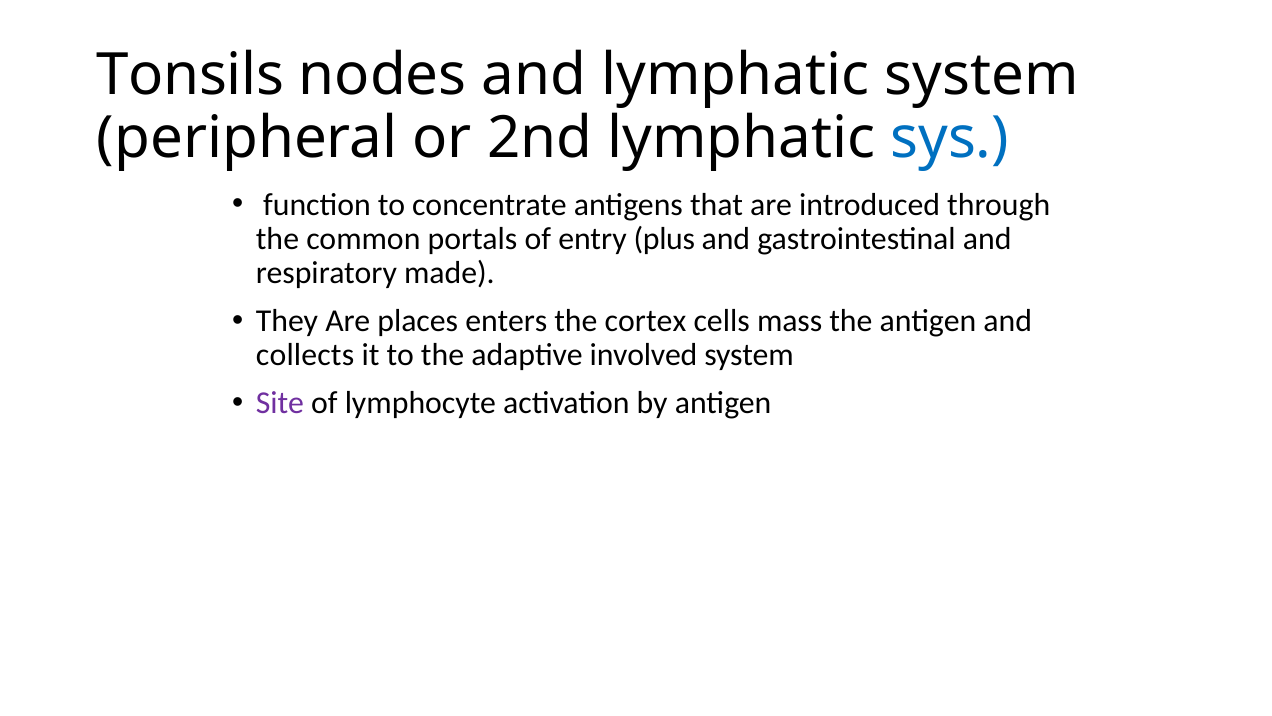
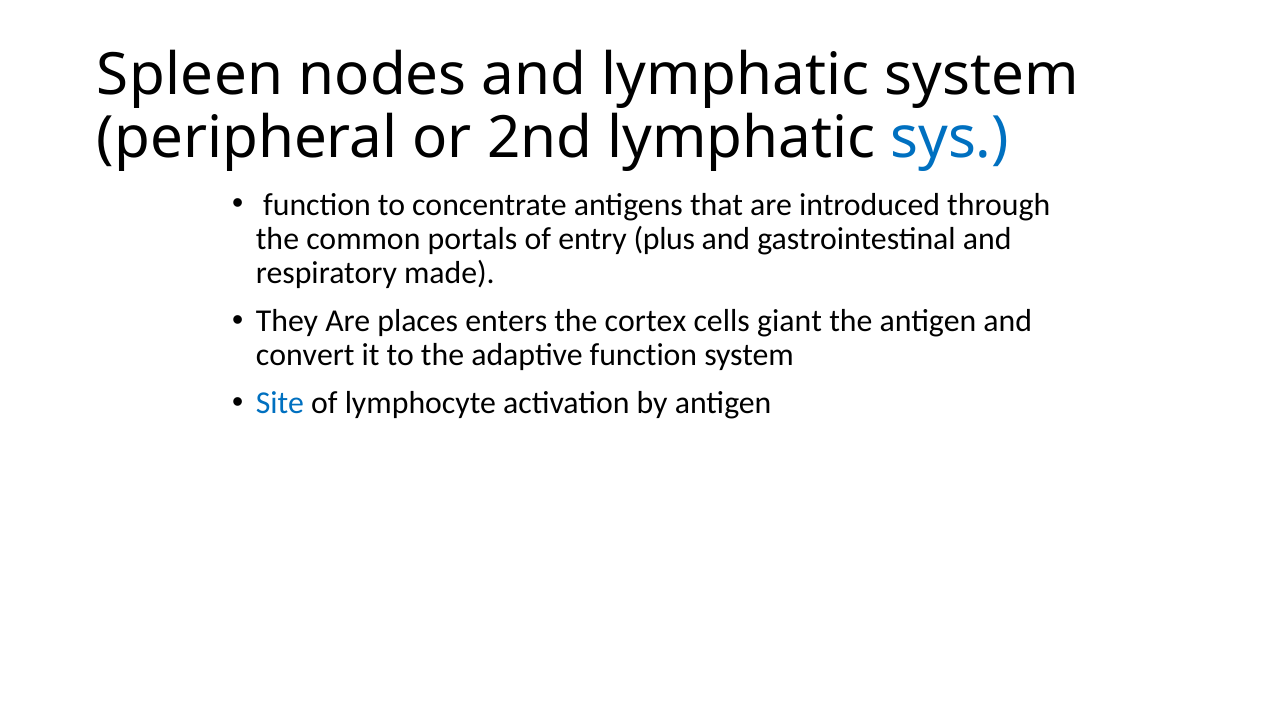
Tonsils: Tonsils -> Spleen (190, 75)
mass: mass -> giant (790, 321)
collects: collects -> convert (305, 355)
adaptive involved: involved -> function (643, 355)
Site colour: purple -> blue (280, 403)
